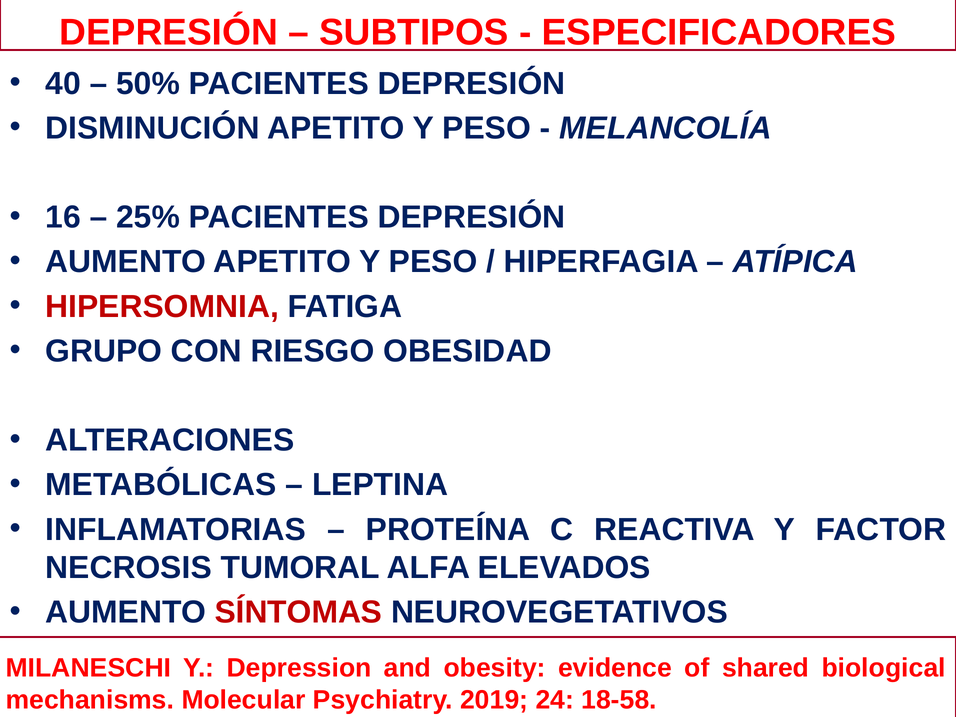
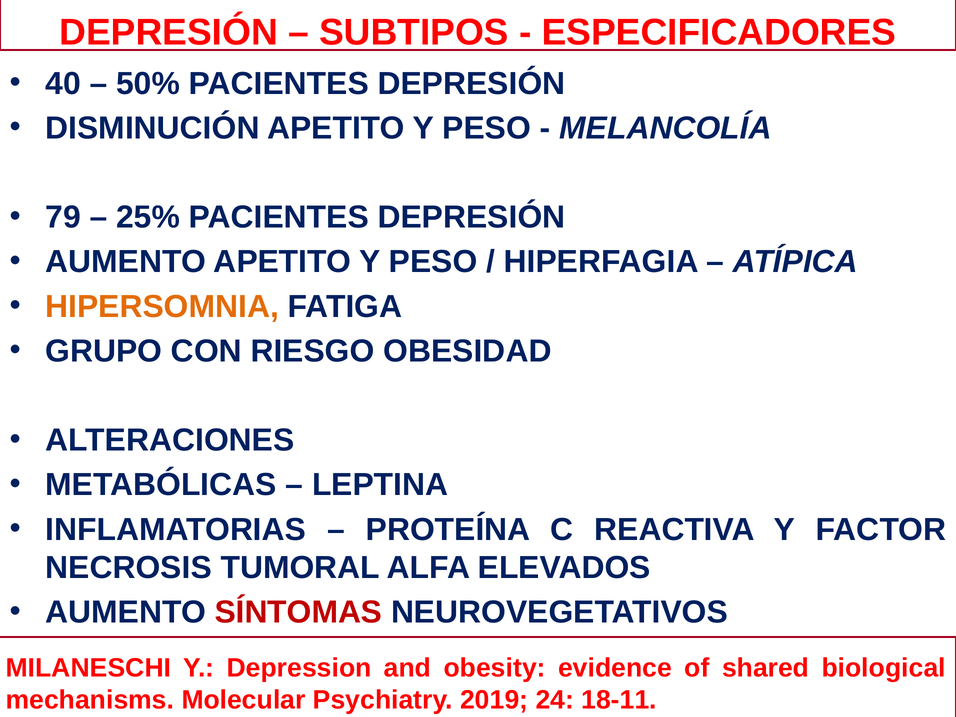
16: 16 -> 79 (63, 217)
HIPERSOMNIA colour: red -> orange (162, 307)
18-58: 18-58 -> 18-11 (619, 700)
